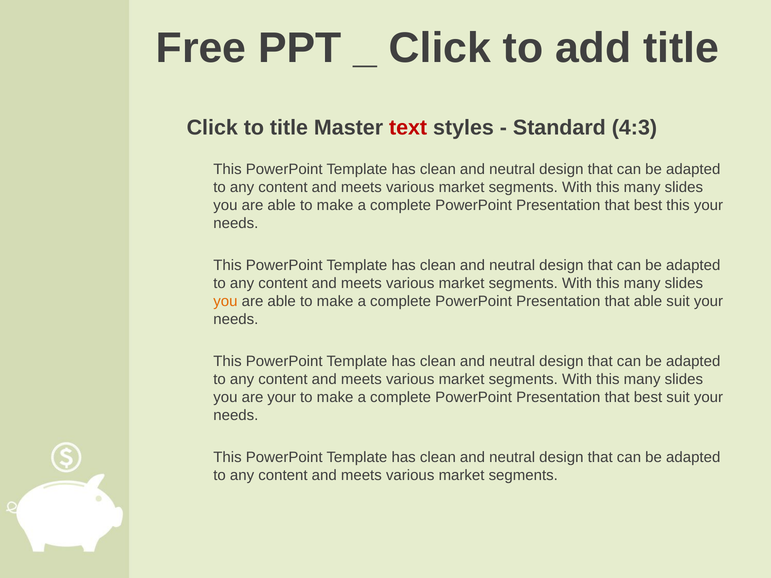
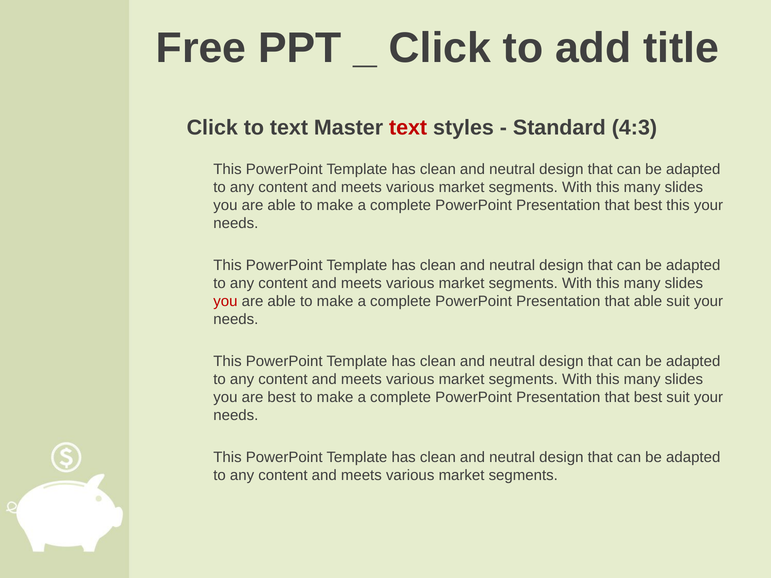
to title: title -> text (289, 128)
you colour: orange -> red (225, 301)
are your: your -> best (282, 397)
